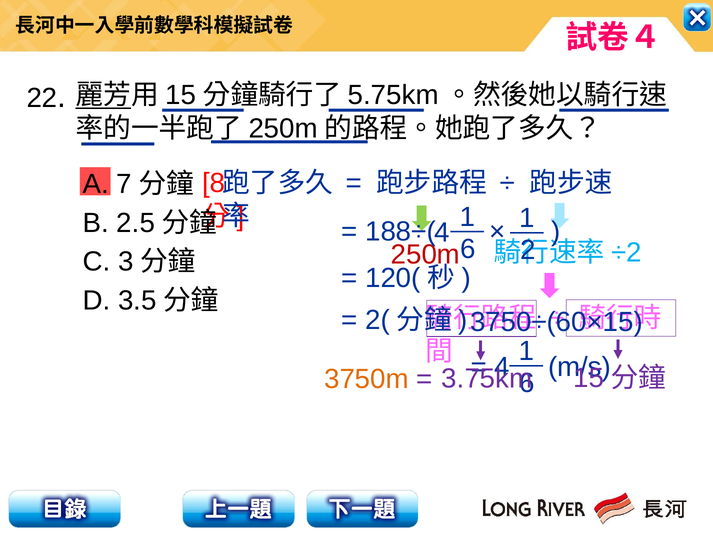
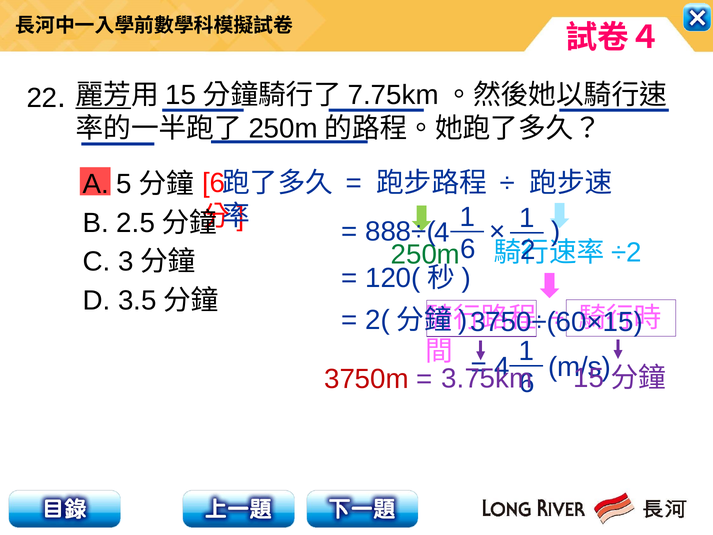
5.75km: 5.75km -> 7.75km (393, 95)
8: 8 -> 6 (214, 183)
7: 7 -> 5 (124, 184)
188÷(: 188÷( -> 888÷( (400, 231)
250m colour: red -> green (425, 254)
3750m colour: orange -> red (366, 379)
